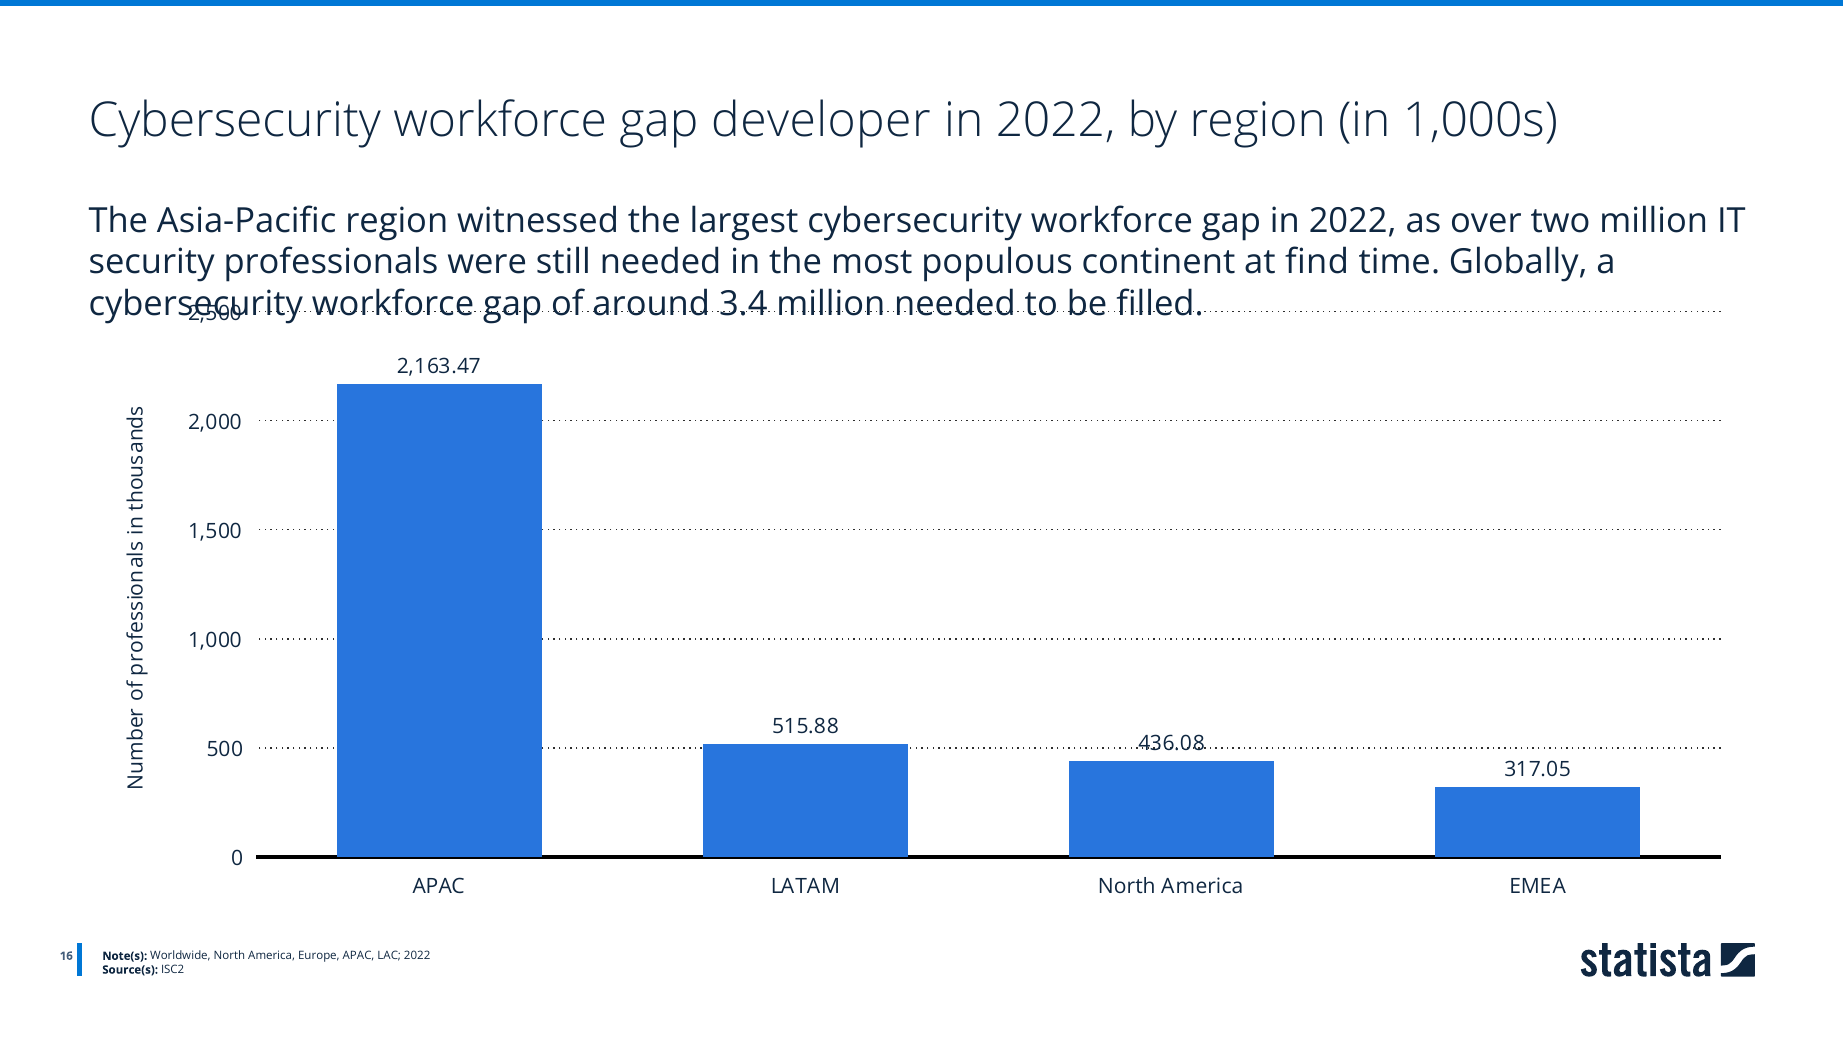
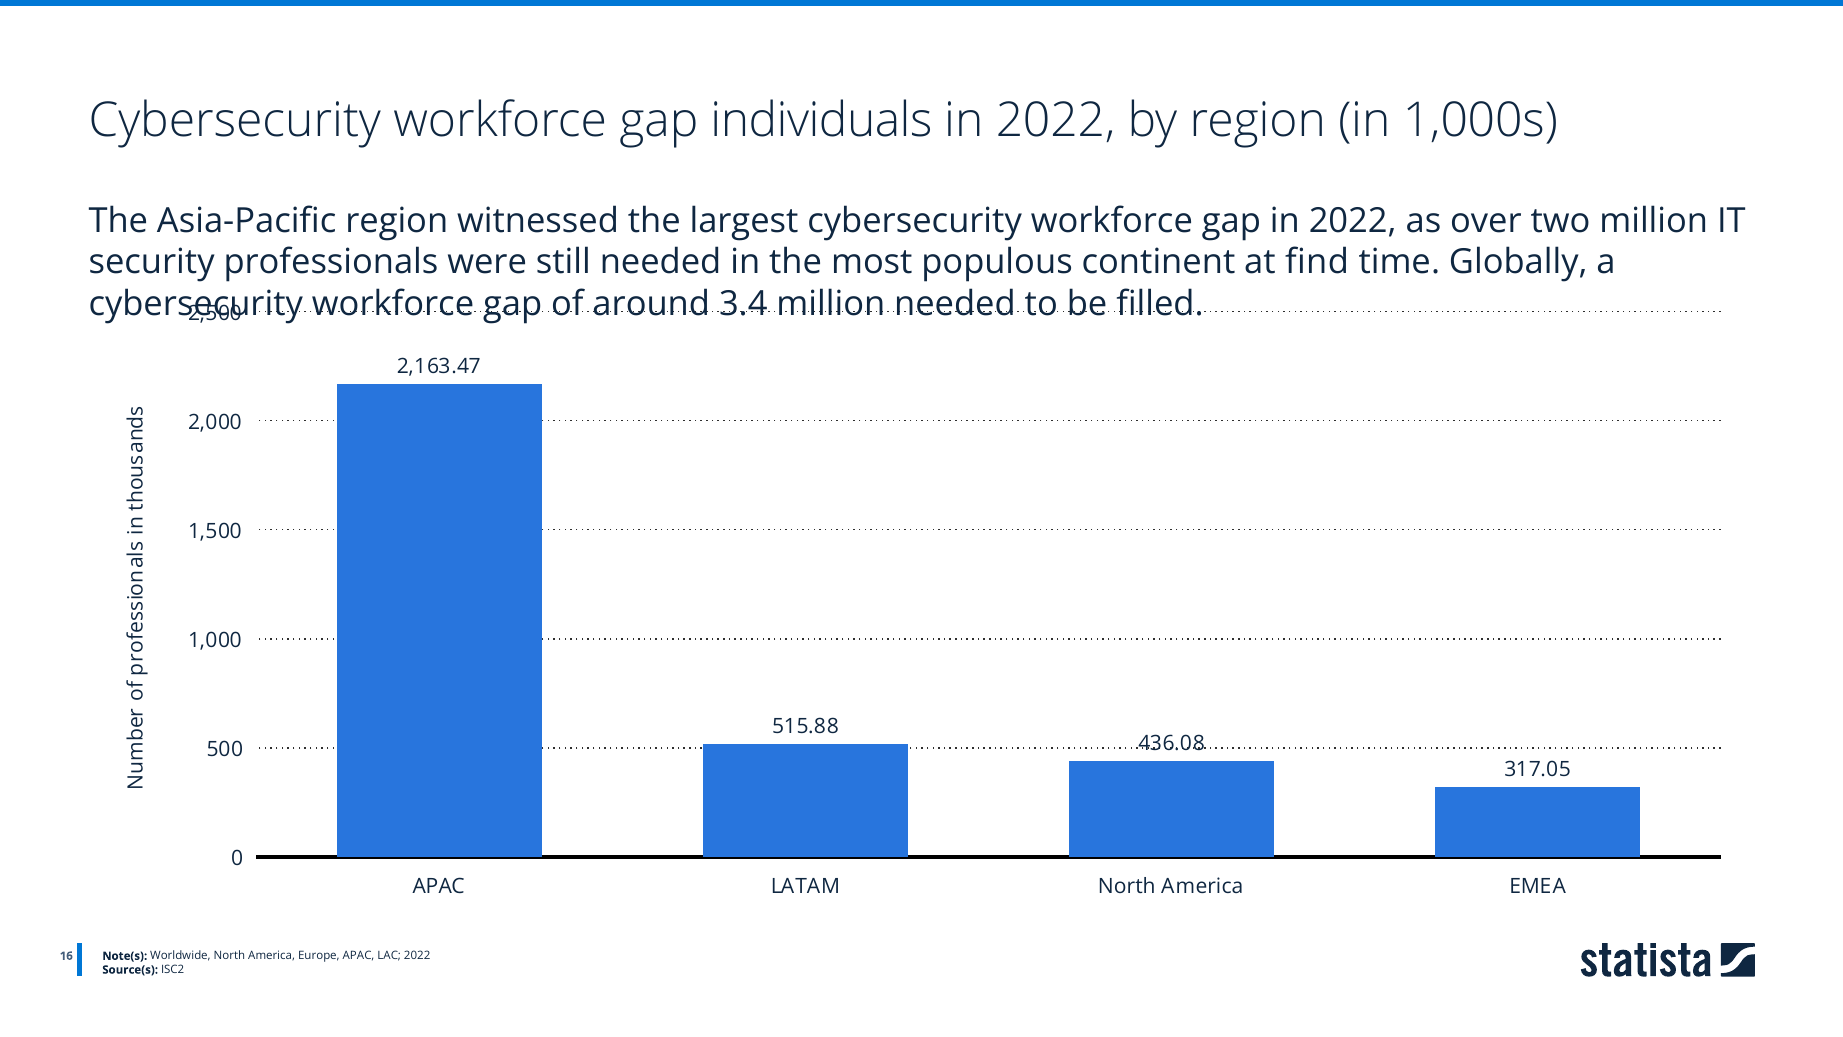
developer: developer -> individuals (821, 120)
